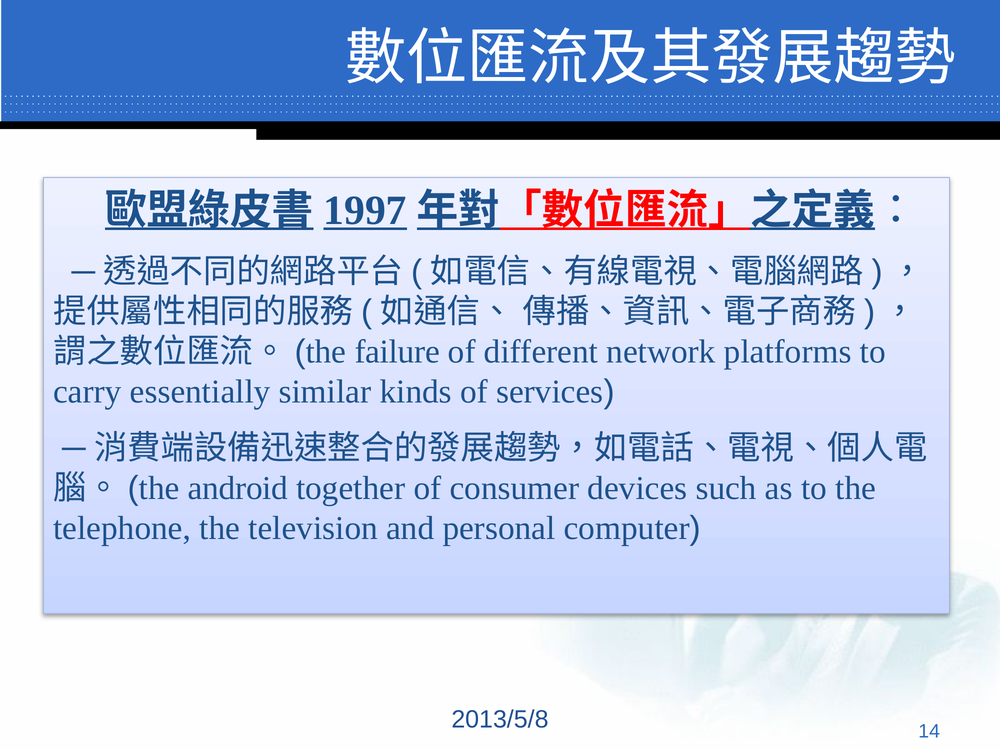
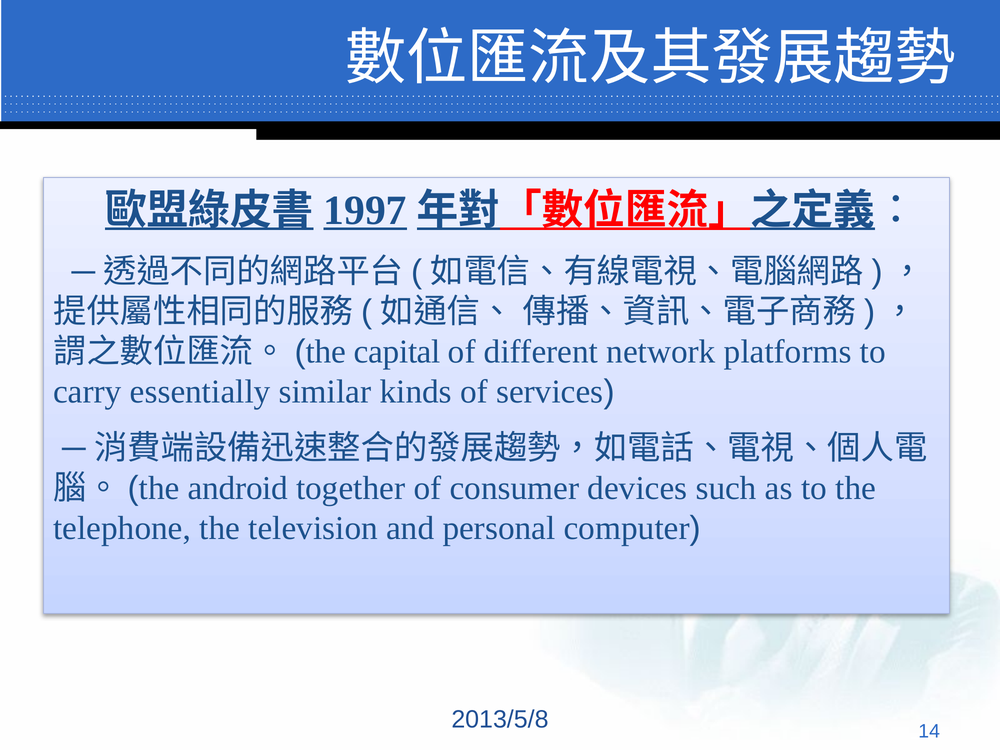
failure: failure -> capital (397, 352)
